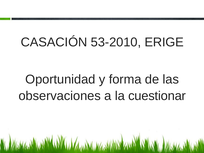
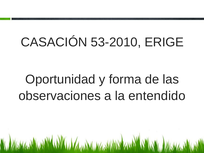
cuestionar: cuestionar -> entendido (157, 96)
